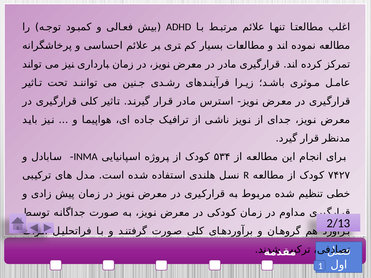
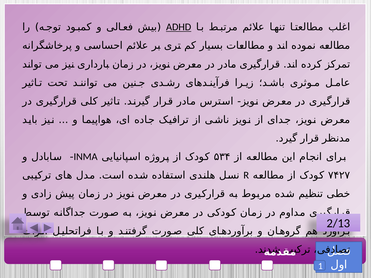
ADHD underline: none -> present (179, 27)
